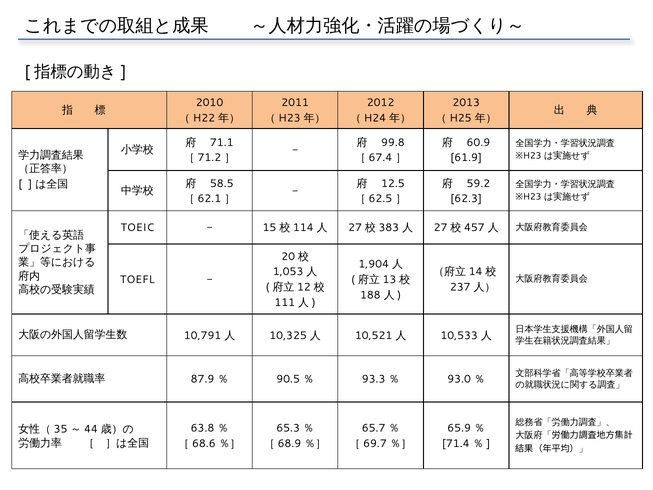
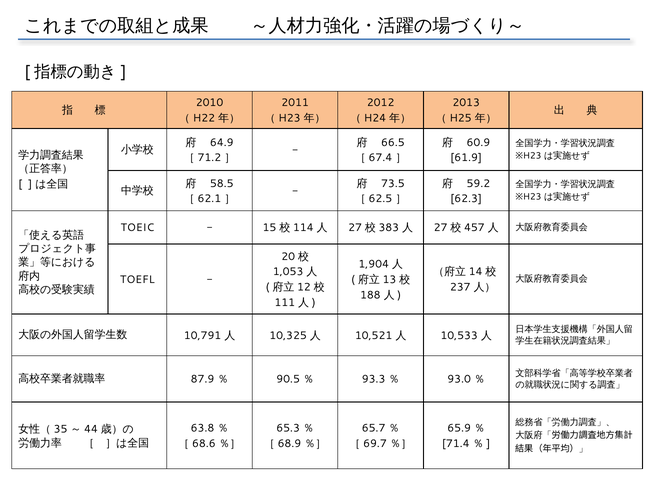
71.1: 71.1 -> 64.9 (222, 142)
99.8: 99.8 -> 66.5 (393, 142)
12.5: 12.5 -> 73.5 (393, 183)
